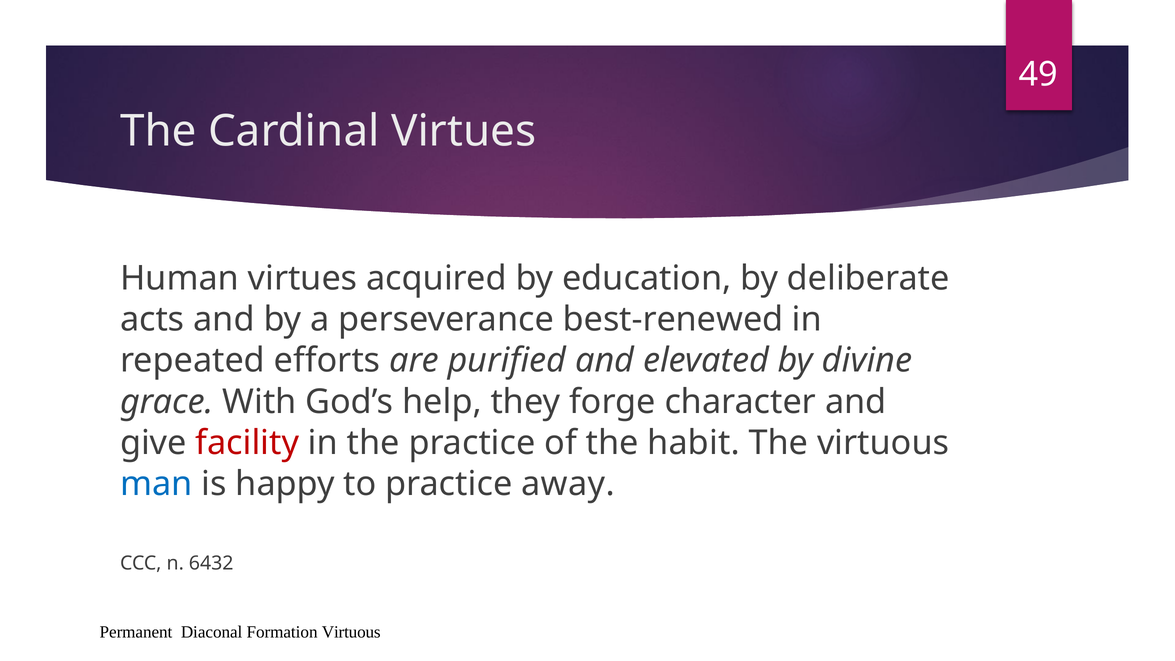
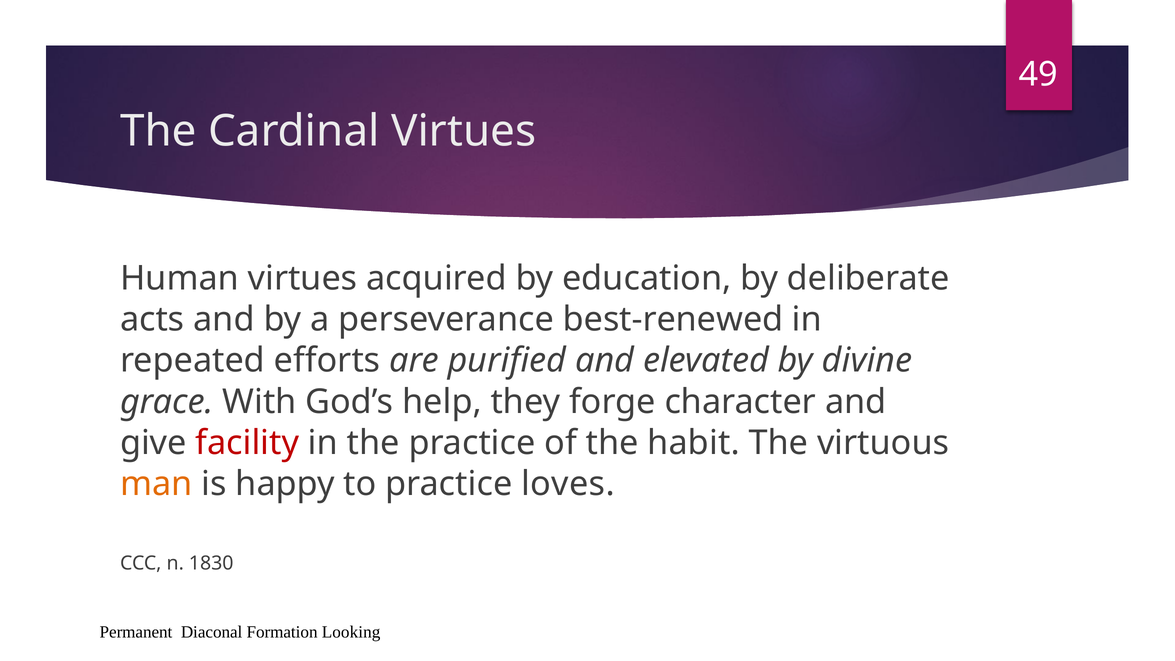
man colour: blue -> orange (156, 484)
away: away -> loves (568, 484)
6432: 6432 -> 1830 (211, 563)
Formation Virtuous: Virtuous -> Looking (351, 632)
